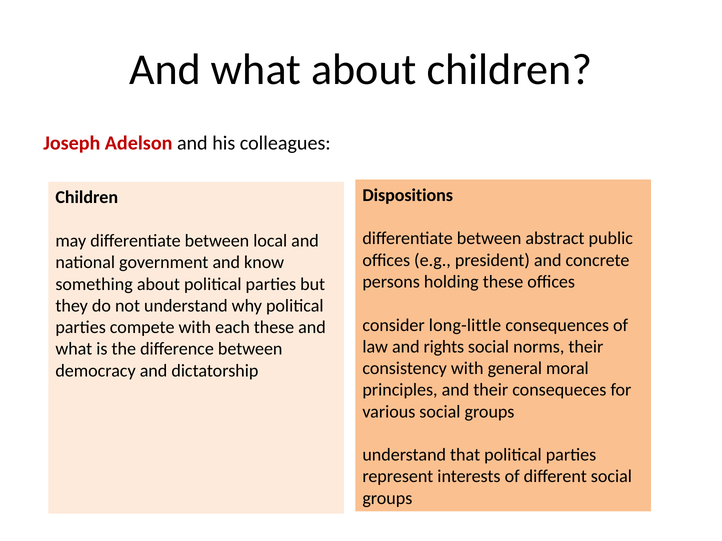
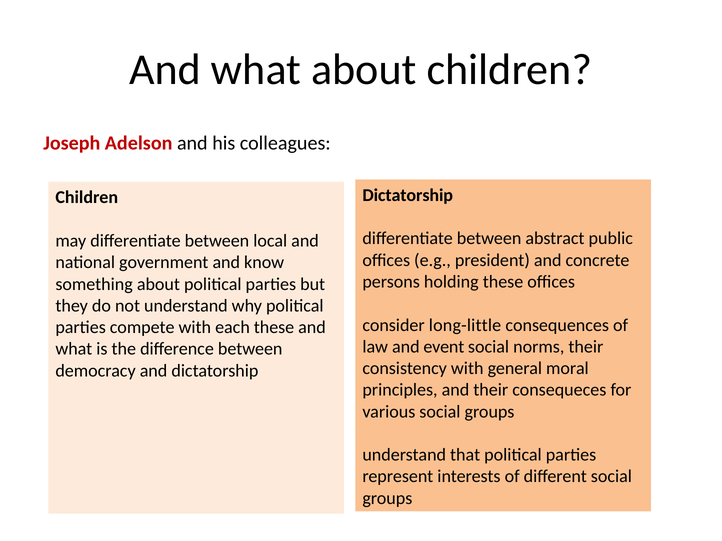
Dispositions: Dispositions -> Dictatorship (408, 195)
rights: rights -> event (444, 347)
